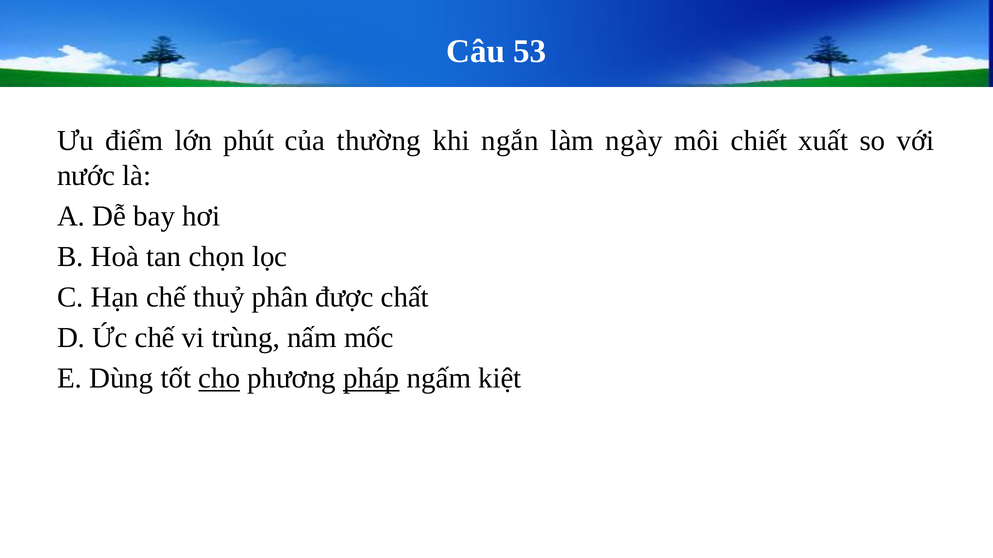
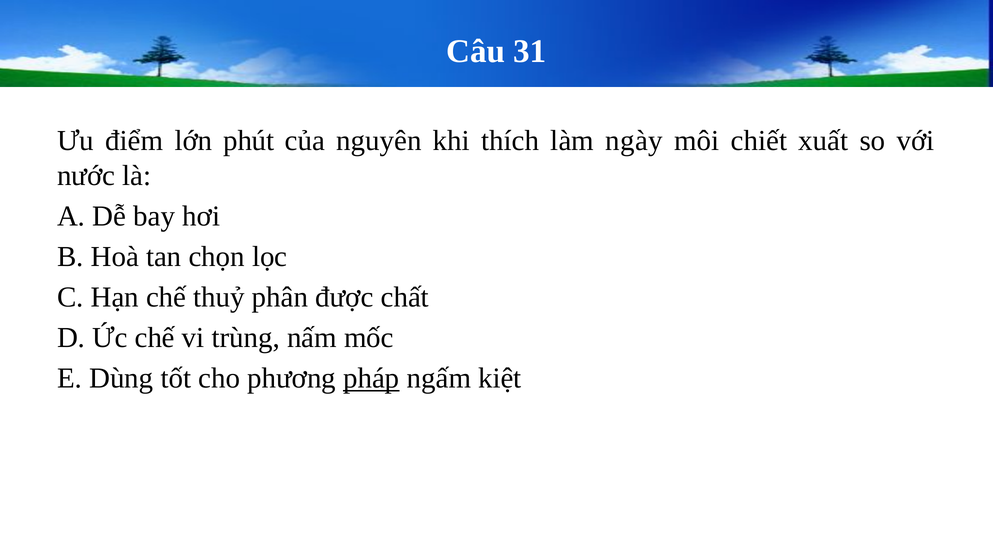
53: 53 -> 31 (530, 51)
thường: thường -> nguyên (379, 141)
ngắn: ngắn -> thích (510, 141)
cho underline: present -> none (219, 379)
